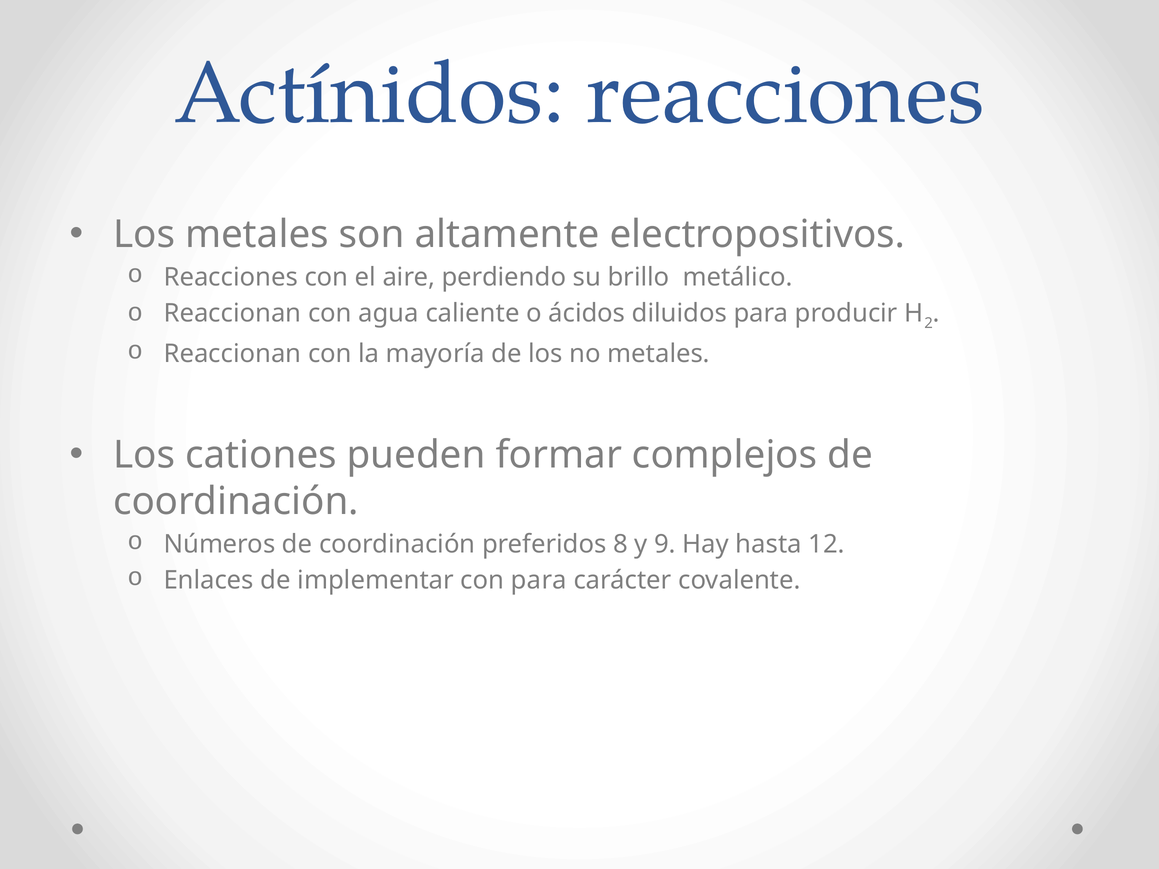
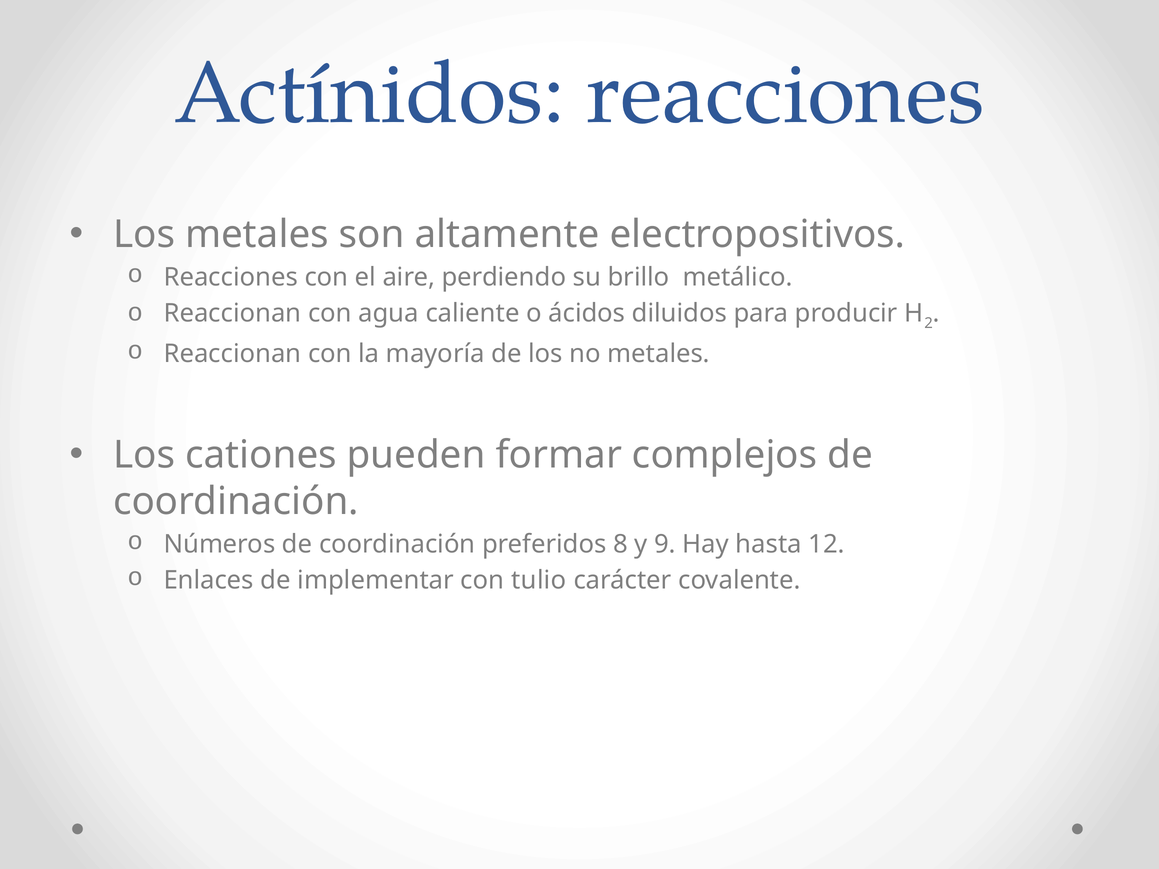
con para: para -> tulio (539, 580)
